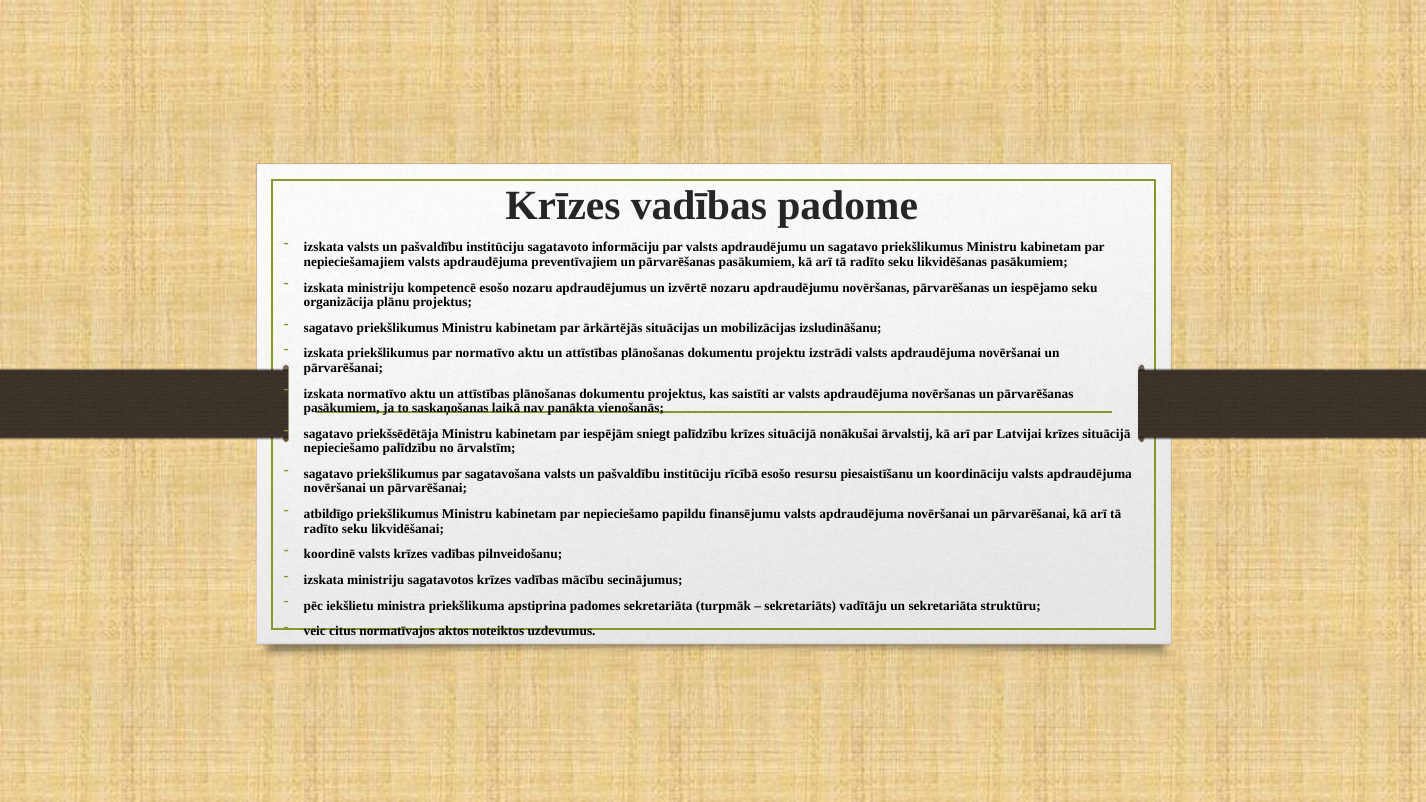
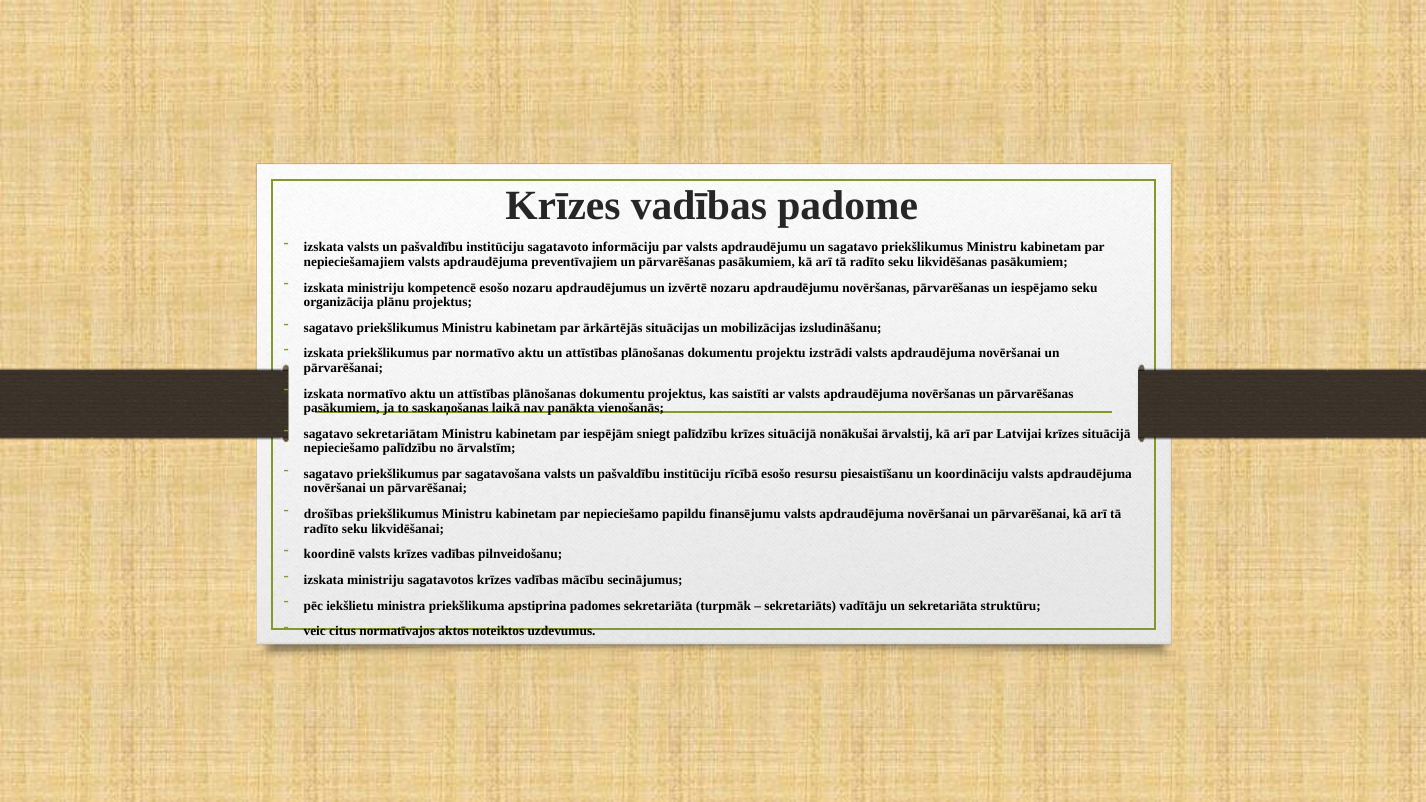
priekšsēdētāja: priekšsēdētāja -> sekretariātam (398, 434)
atbildīgo: atbildīgo -> drošības (328, 514)
